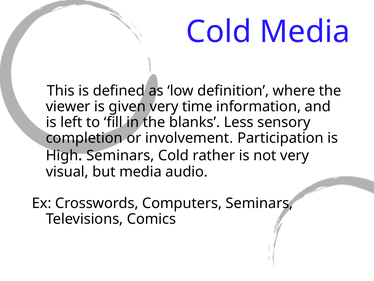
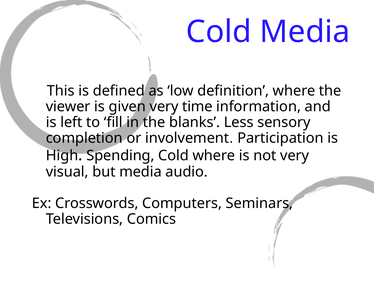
Seminars: Seminars -> Spending (120, 155)
Cold rather: rather -> where (214, 155)
